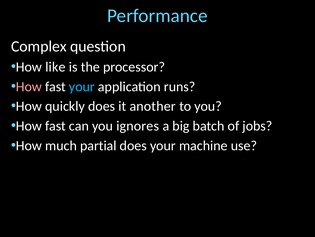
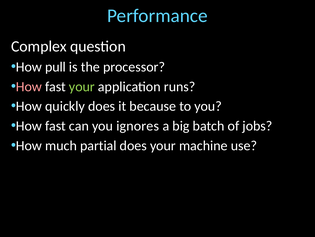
like: like -> pull (56, 67)
your colour: light blue -> light green (82, 86)
another: another -> because (153, 106)
